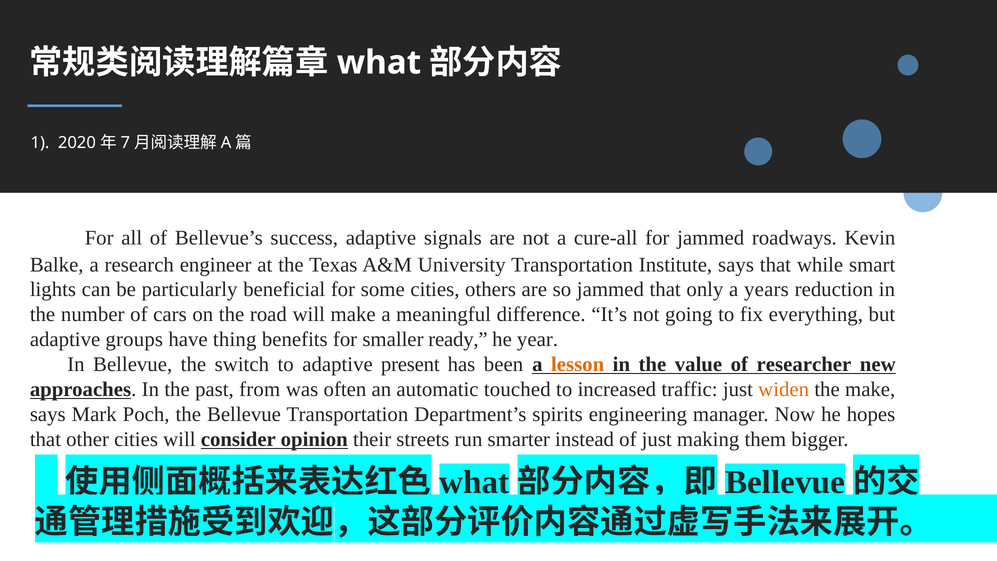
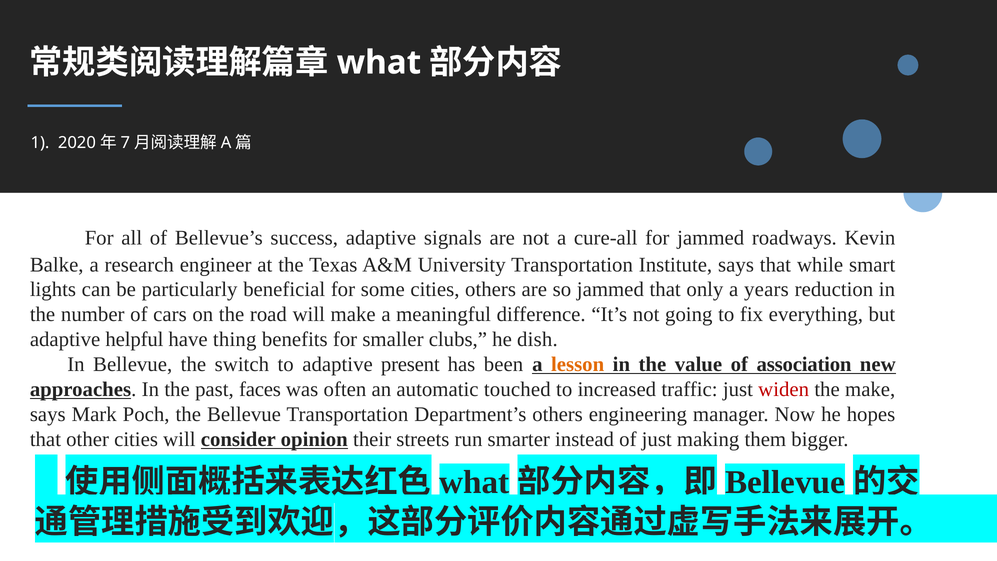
groups: groups -> helpful (134, 339)
ready: ready -> clubs (458, 339)
year: year -> dish (537, 339)
researcher: researcher -> association (804, 364)
from: from -> faces (260, 389)
widen colour: orange -> red (784, 389)
Department’s spirits: spirits -> others (558, 414)
